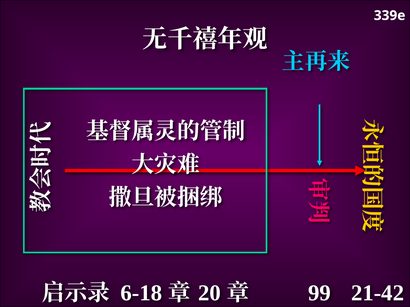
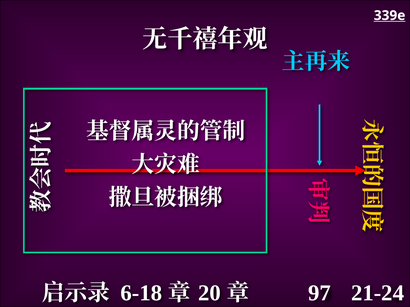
339e underline: none -> present (390, 16)
21-42: 21-42 -> 21-24 (378, 293)
99: 99 -> 97 (319, 293)
